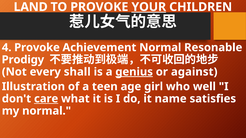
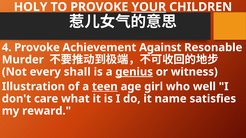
LAND: LAND -> HOLY (31, 7)
Achievement Normal: Normal -> Against (160, 48)
Prodigy: Prodigy -> Murder (23, 60)
against: against -> witness (194, 72)
teen underline: none -> present (105, 87)
care underline: present -> none (46, 99)
my normal: normal -> reward (47, 111)
